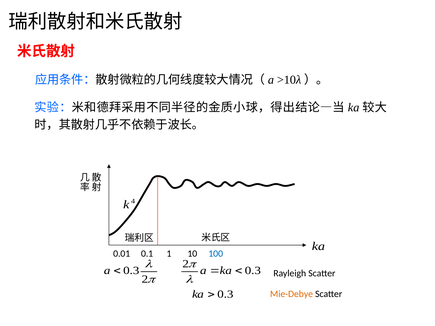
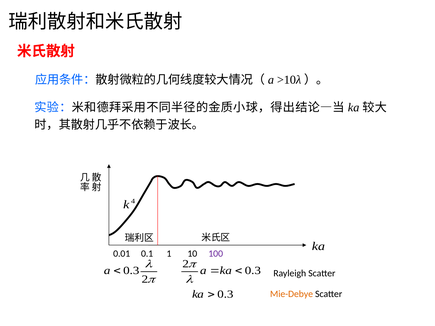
100 colour: blue -> purple (216, 254)
